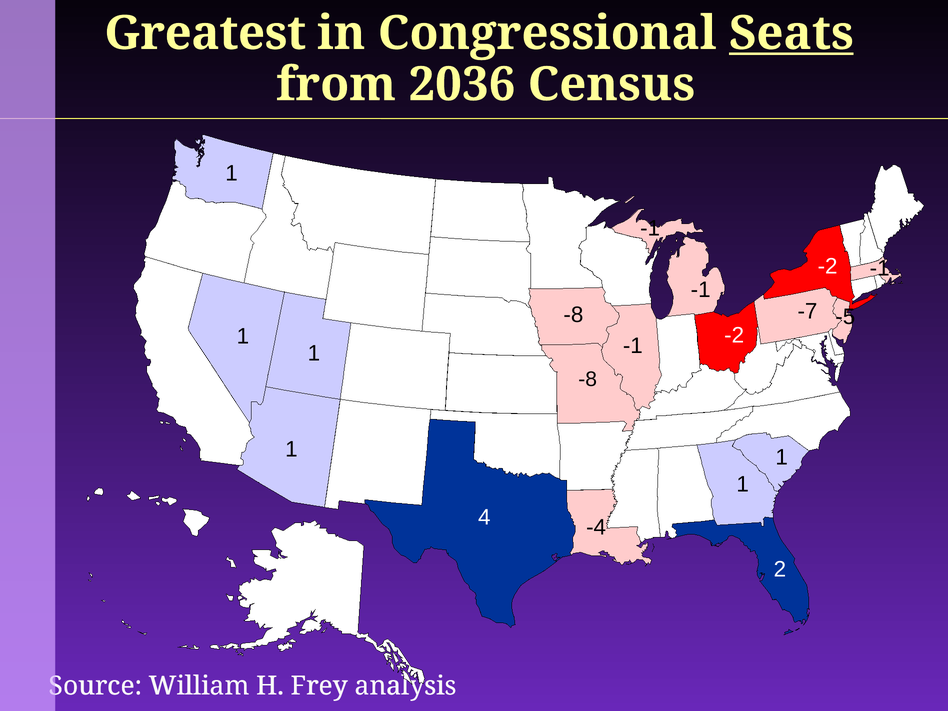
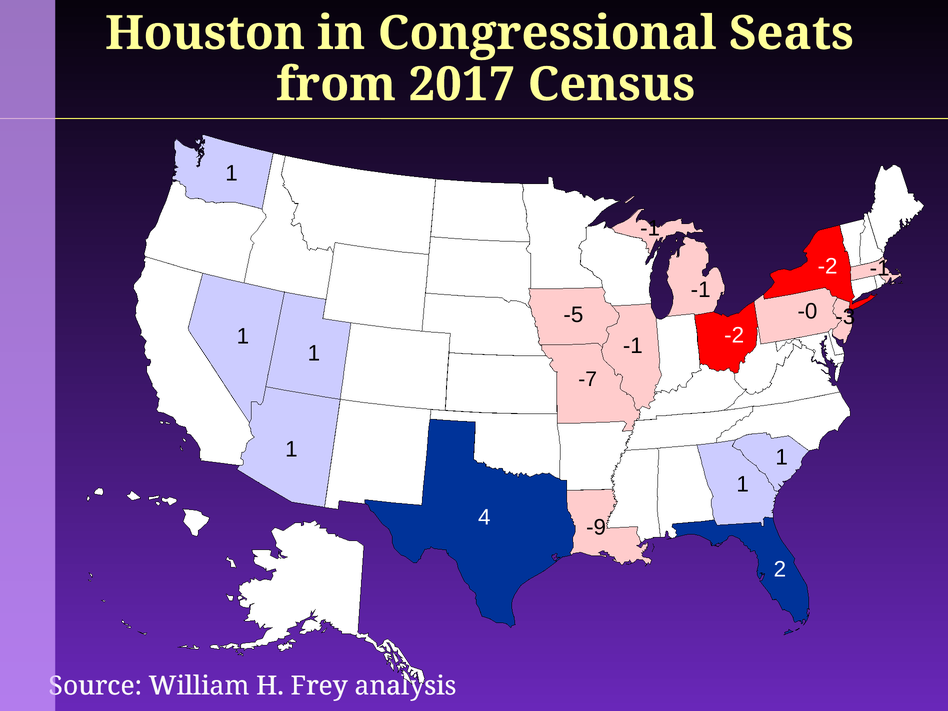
Greatest: Greatest -> Houston (205, 33)
Seats underline: present -> none (791, 33)
2036: 2036 -> 2017 (462, 85)
-7: -7 -> -0 (807, 311)
-8: -8 -> -5 (573, 315)
-5: -5 -> -3 (845, 317)
-8: -8 -> -7 (588, 379)
-4: -4 -> -9 (596, 527)
